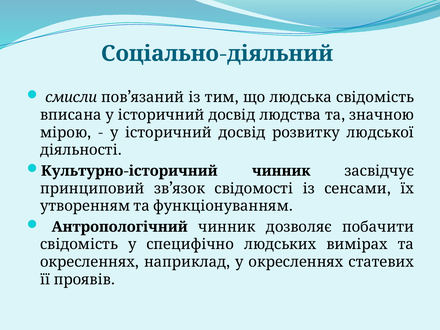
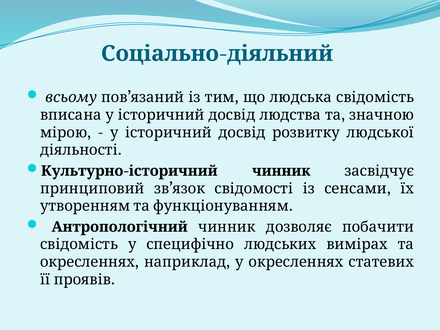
смисли: смисли -> всьому (71, 97)
